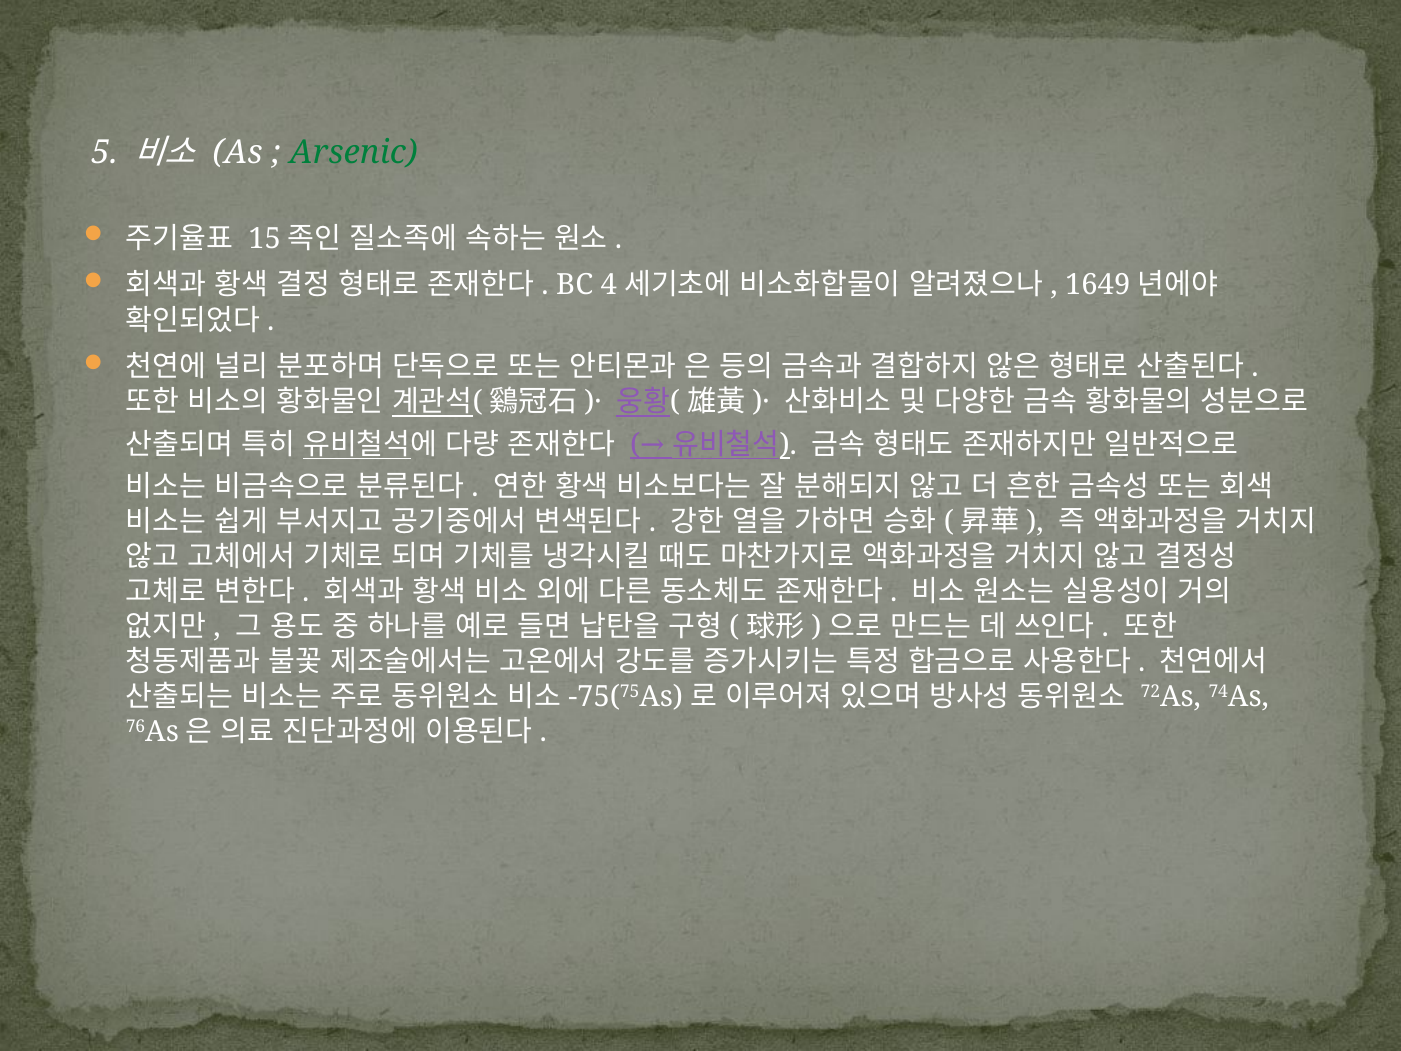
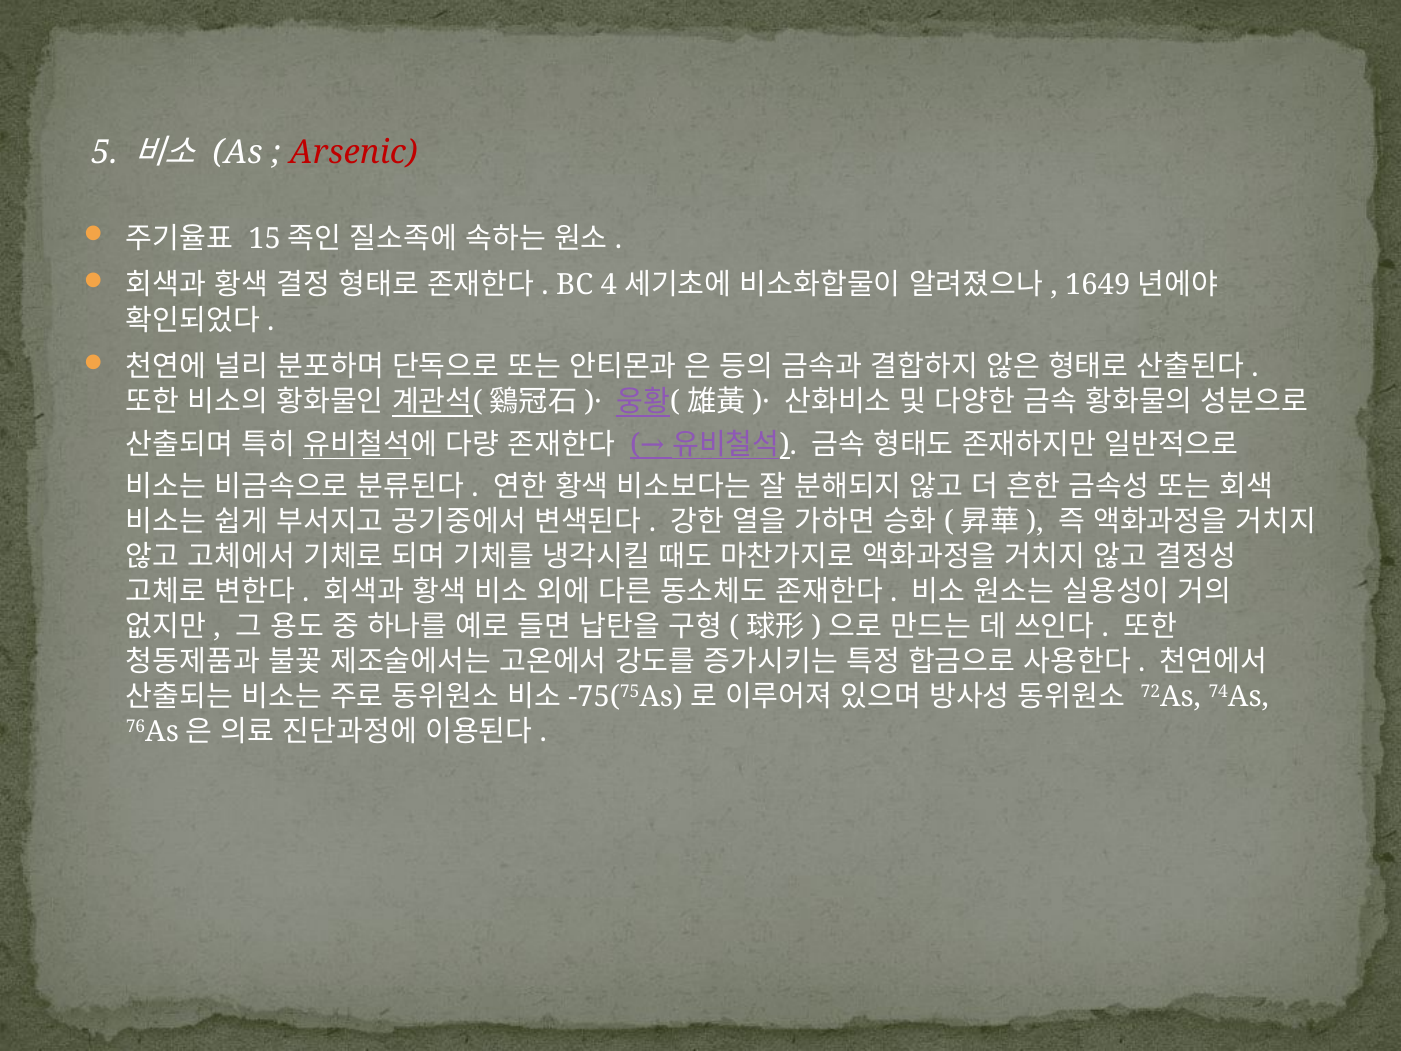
Arsenic colour: green -> red (353, 152)
